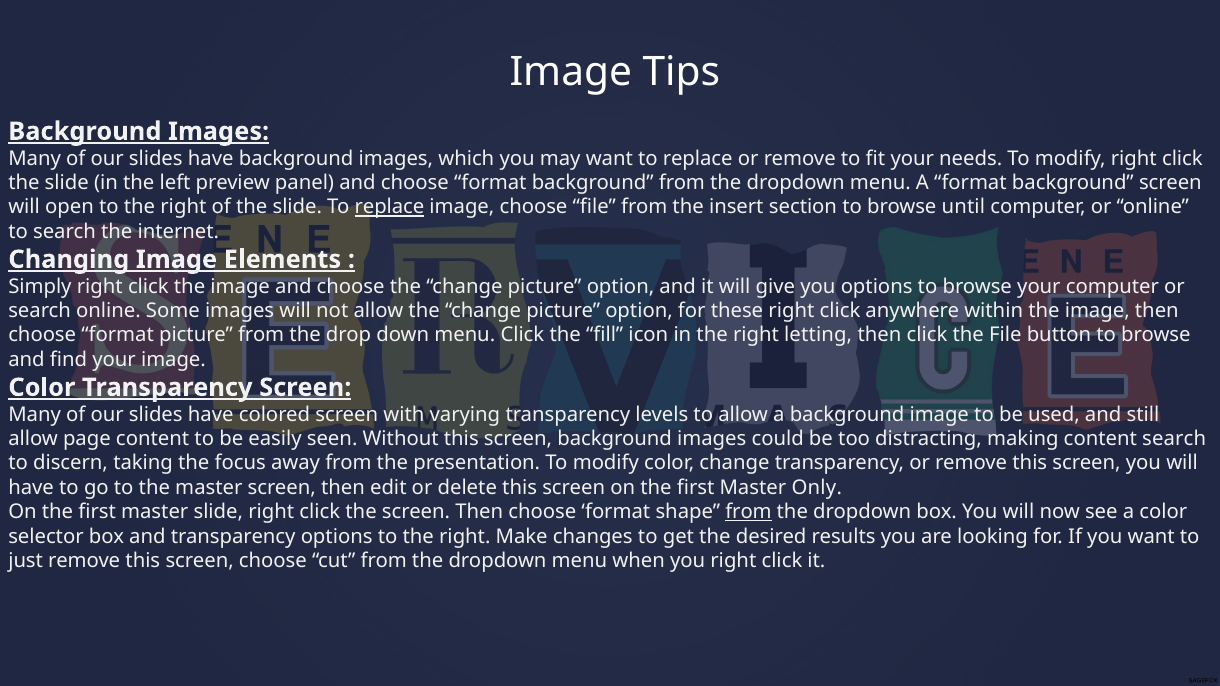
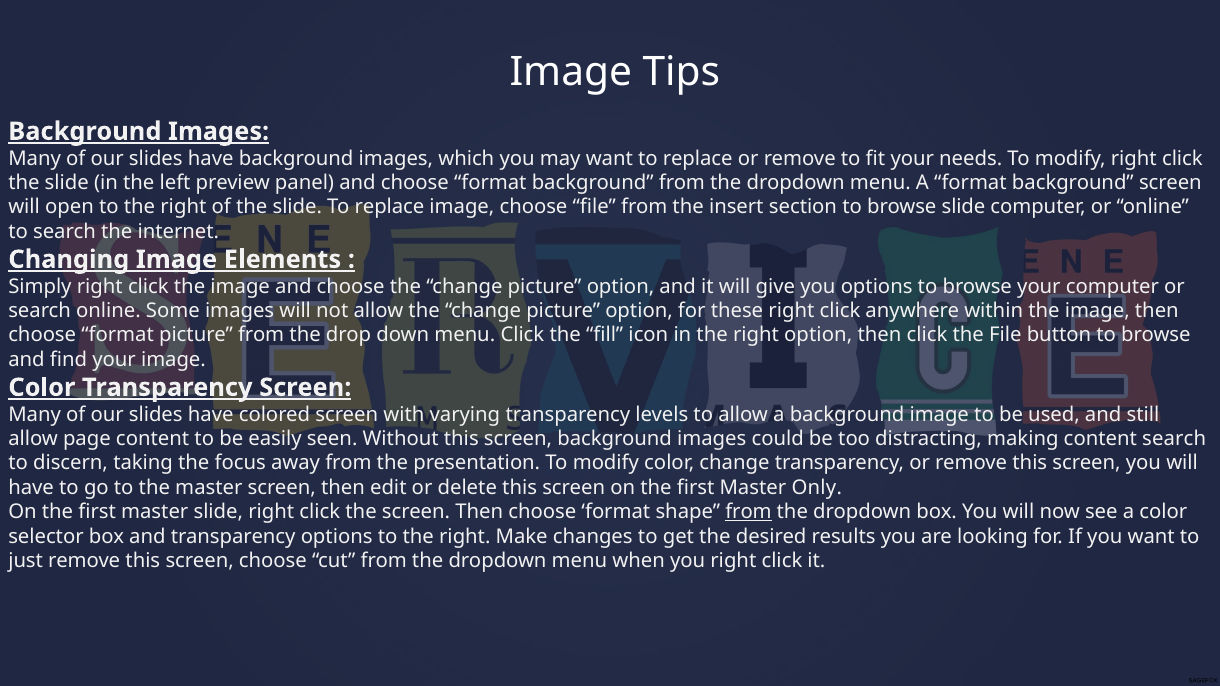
replace underline: present -> none (390, 207)
browse until: until -> slide (963, 207)
right letting: letting -> option (818, 335)
